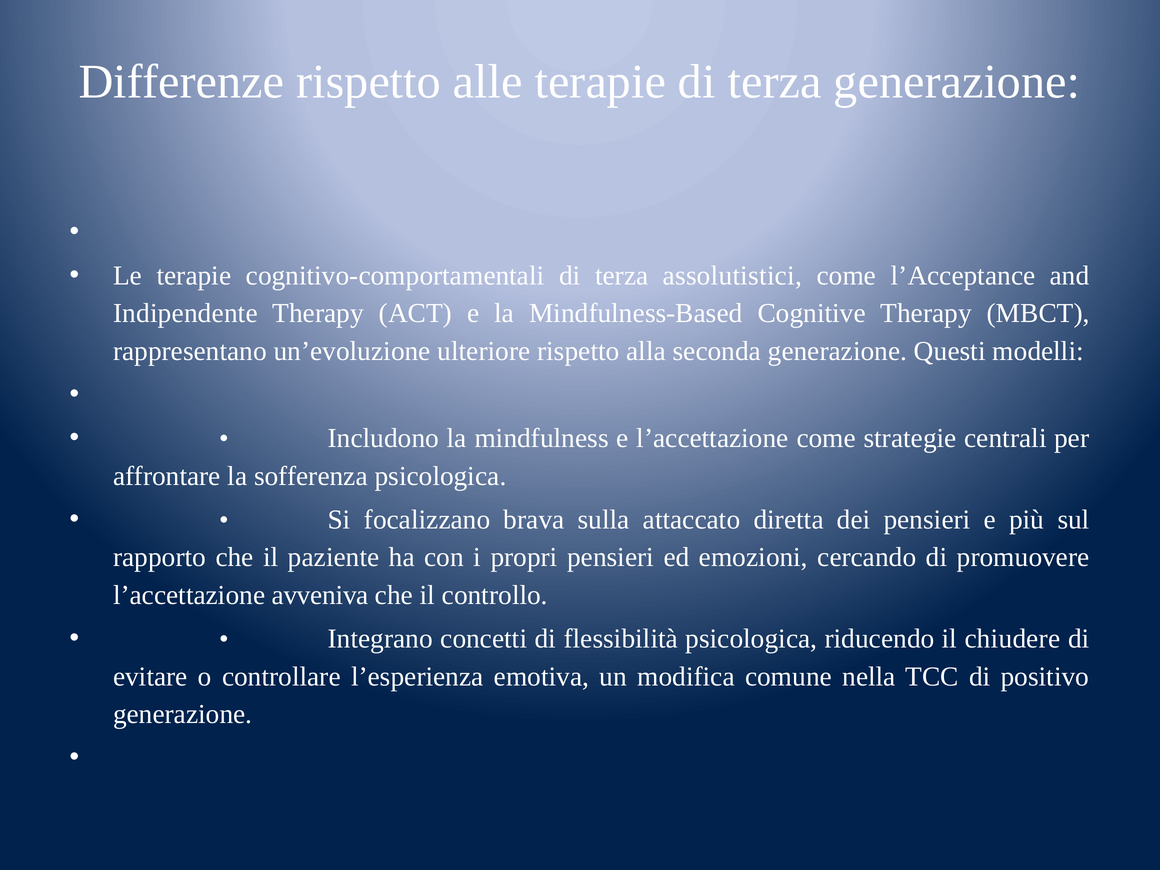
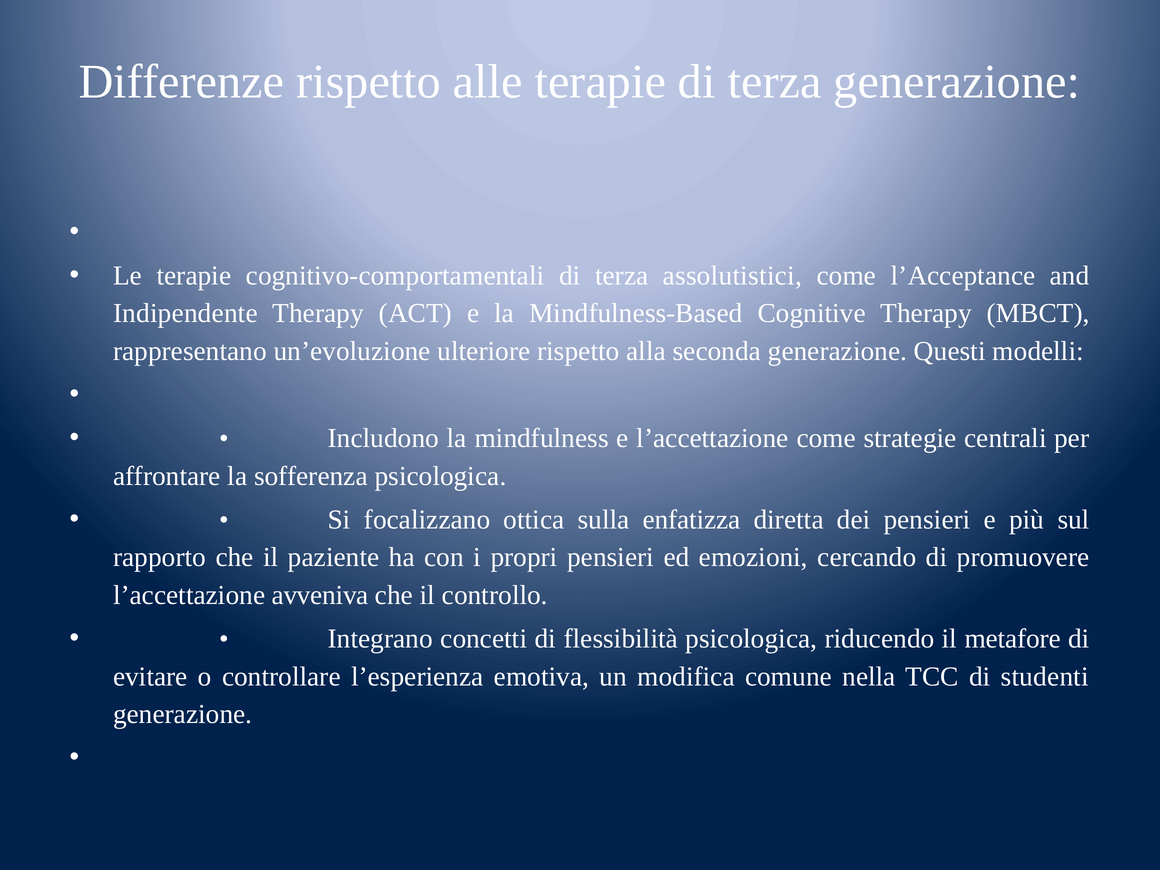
brava: brava -> ottica (534, 520)
attaccato: attaccato -> enfatizza (692, 520)
chiudere: chiudere -> metafore (1013, 639)
positivo: positivo -> studenti (1045, 676)
